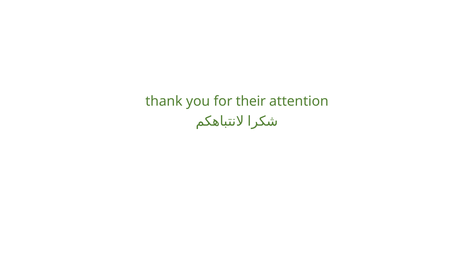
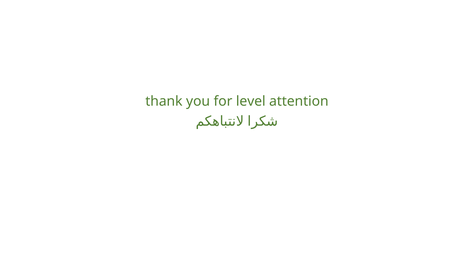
their: their -> level (251, 102)
